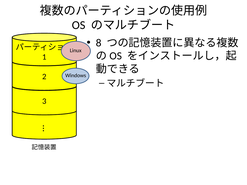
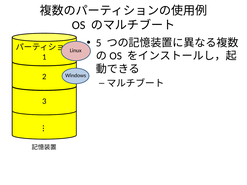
8: 8 -> 5 (99, 43)
